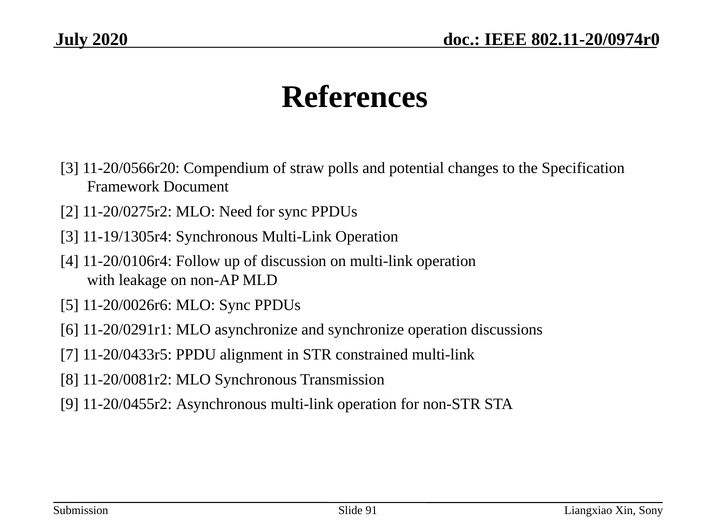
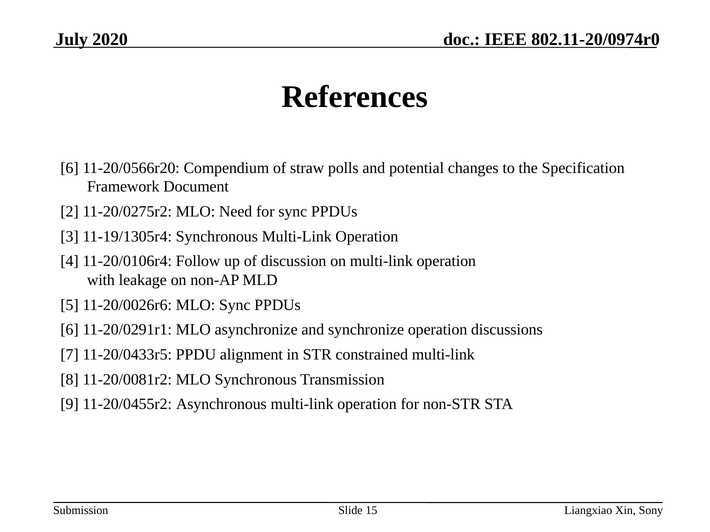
3: 3 -> 6 (70, 168)
91: 91 -> 15 (371, 511)
